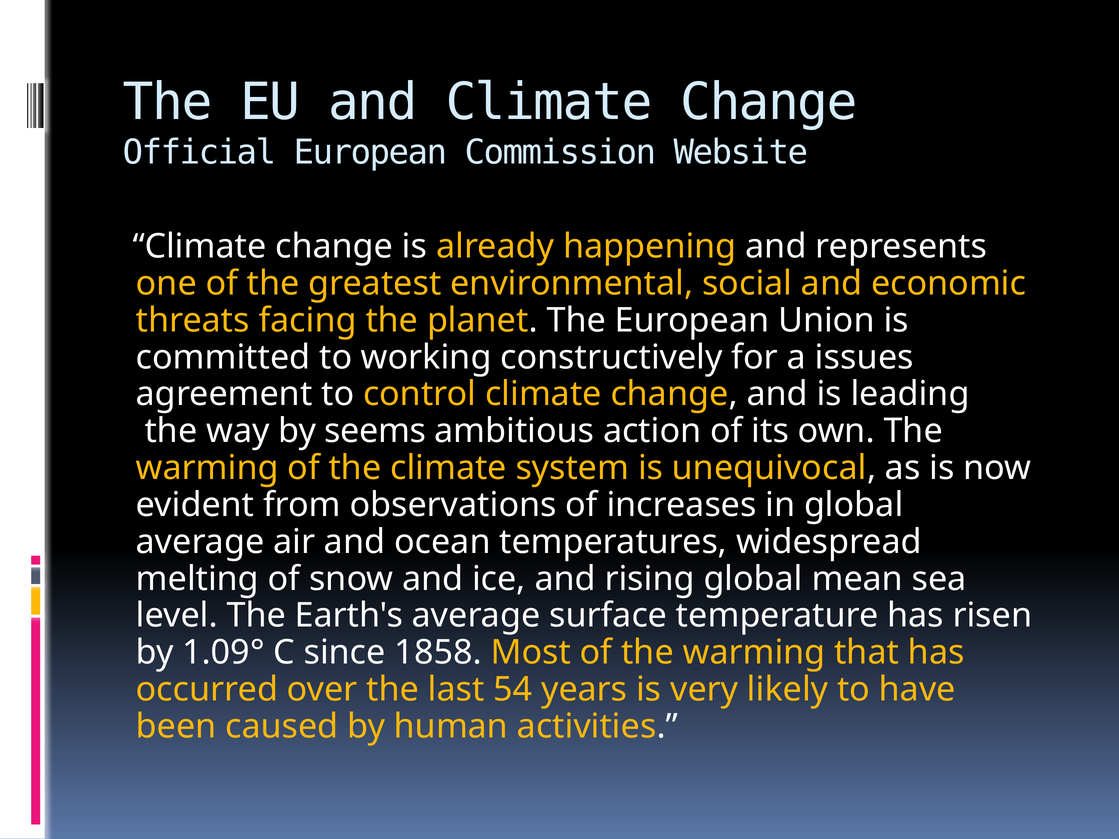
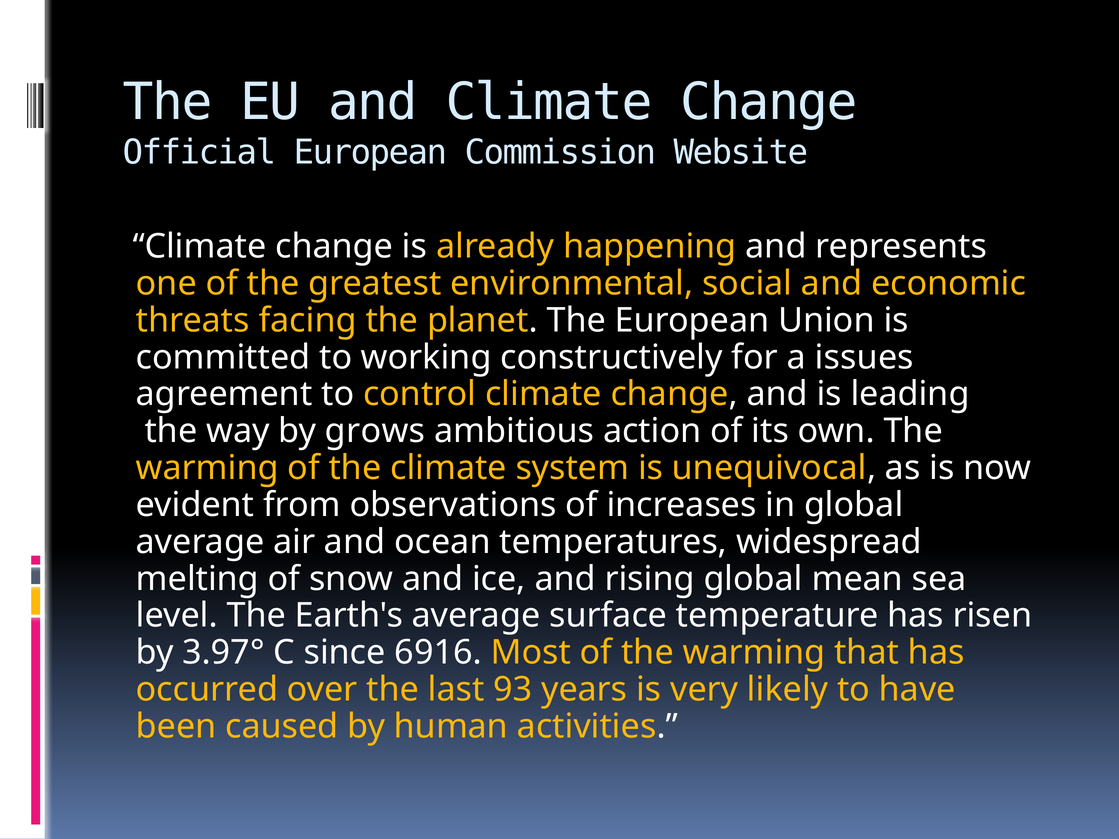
seems: seems -> grows (375, 431)
1.09°: 1.09° -> 3.97° (223, 653)
1858: 1858 -> 6916 (438, 653)
54: 54 -> 93 (513, 690)
